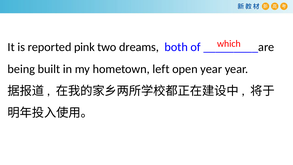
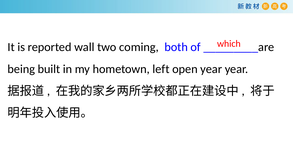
pink: pink -> wall (84, 47)
dreams: dreams -> coming (139, 47)
